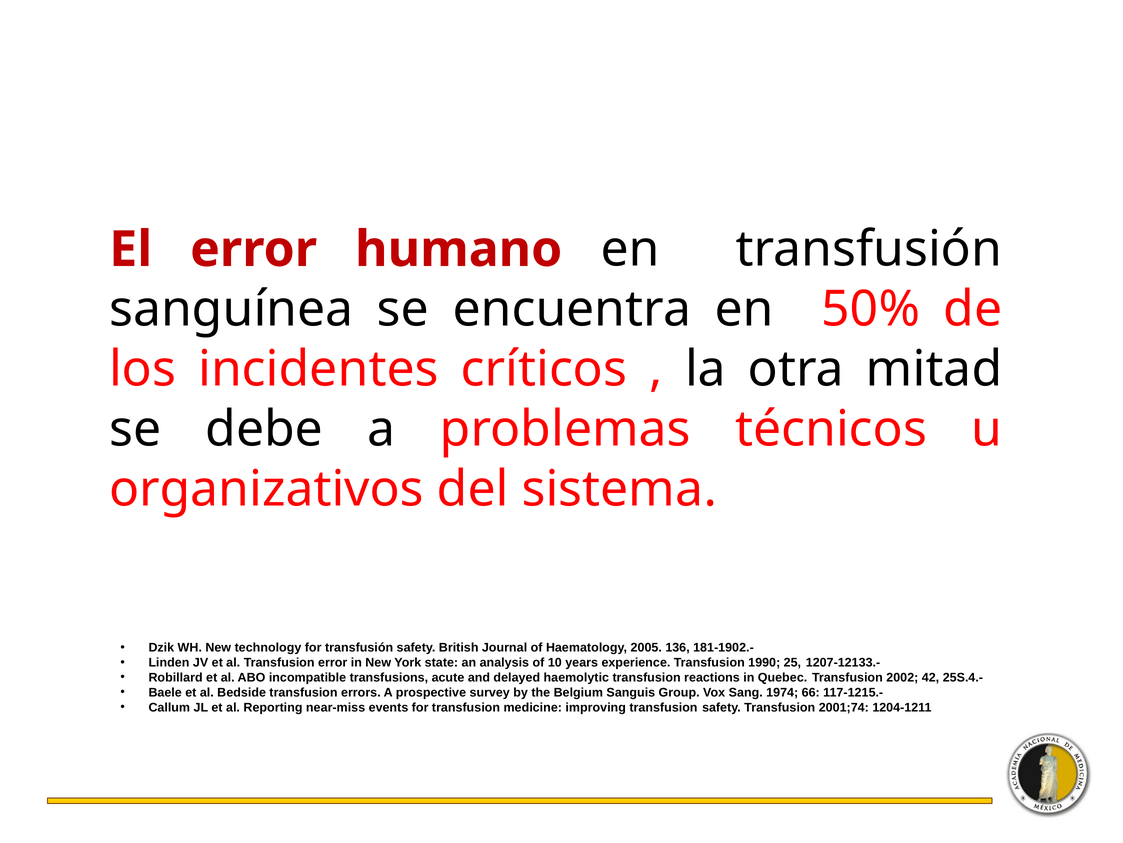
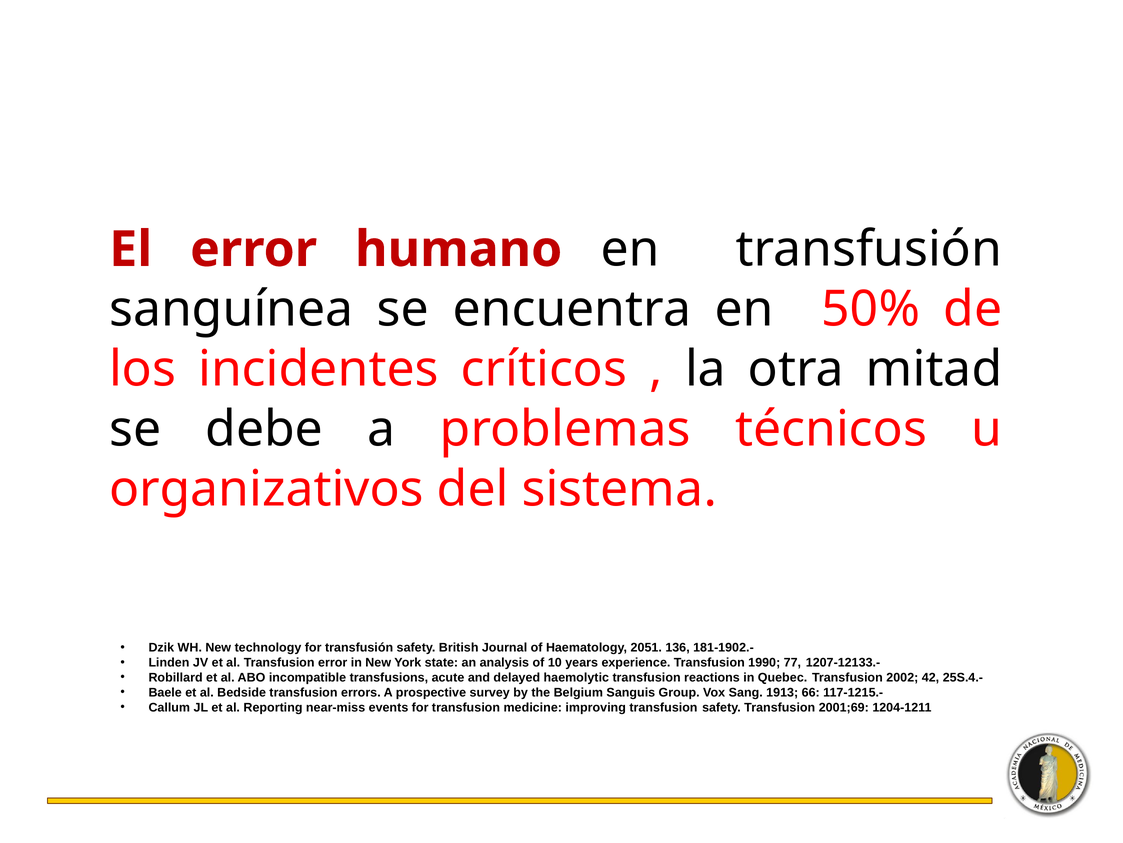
2005: 2005 -> 2051 (646, 647)
25: 25 -> 77 (792, 662)
1974: 1974 -> 1913 (782, 692)
2001;74: 2001;74 -> 2001;69 (844, 707)
